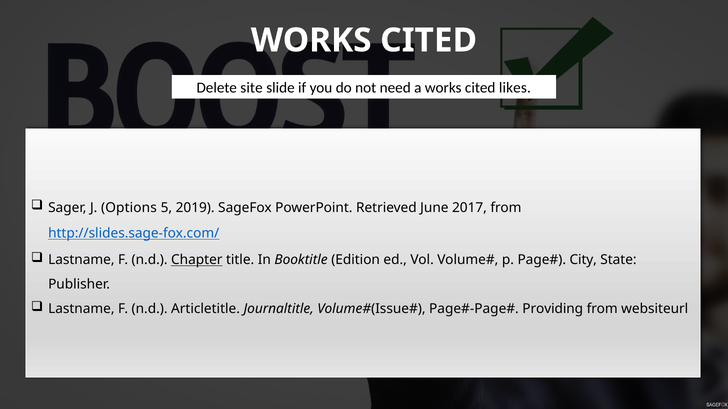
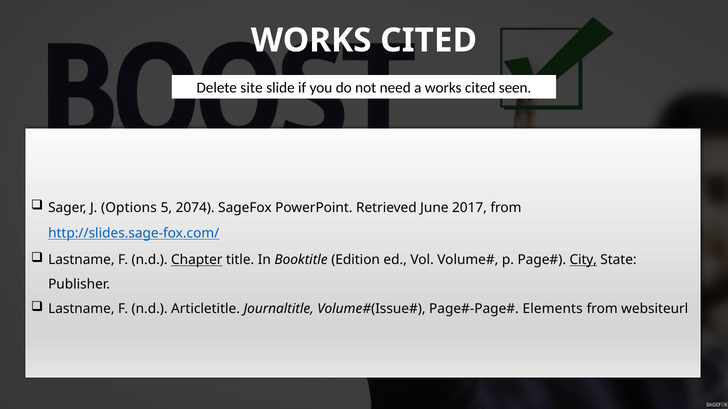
likes: likes -> seen (515, 88)
2019: 2019 -> 2074 (195, 208)
City underline: none -> present (583, 260)
Providing: Providing -> Elements (553, 309)
